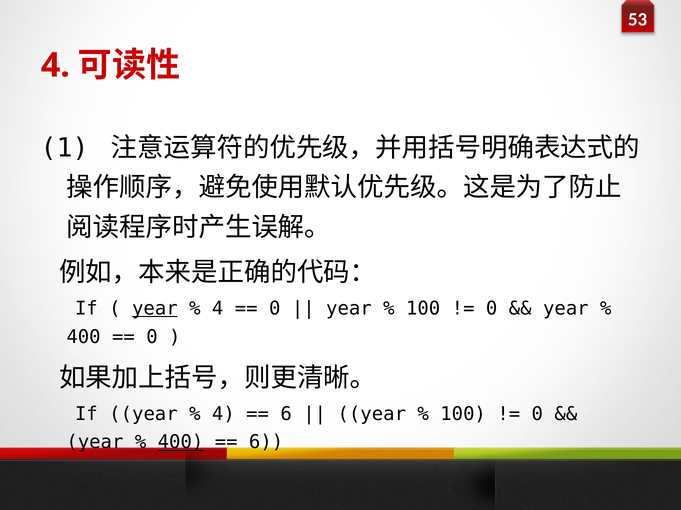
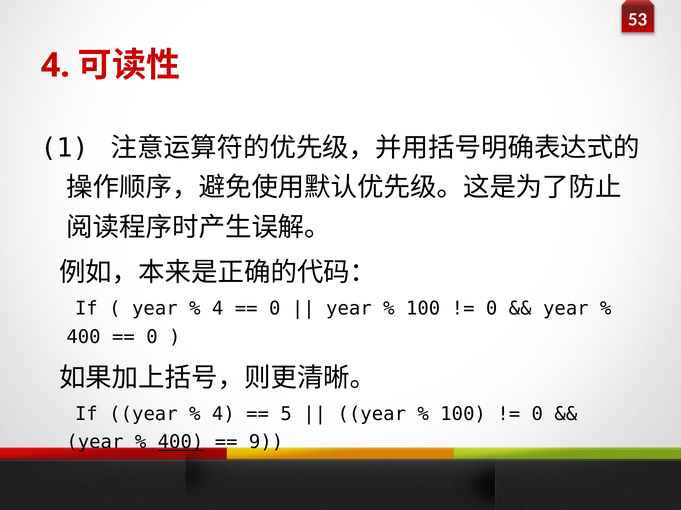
year underline: present -> none (155, 309)
6: 6 -> 5 (286, 414)
6: 6 -> 9 (266, 443)
